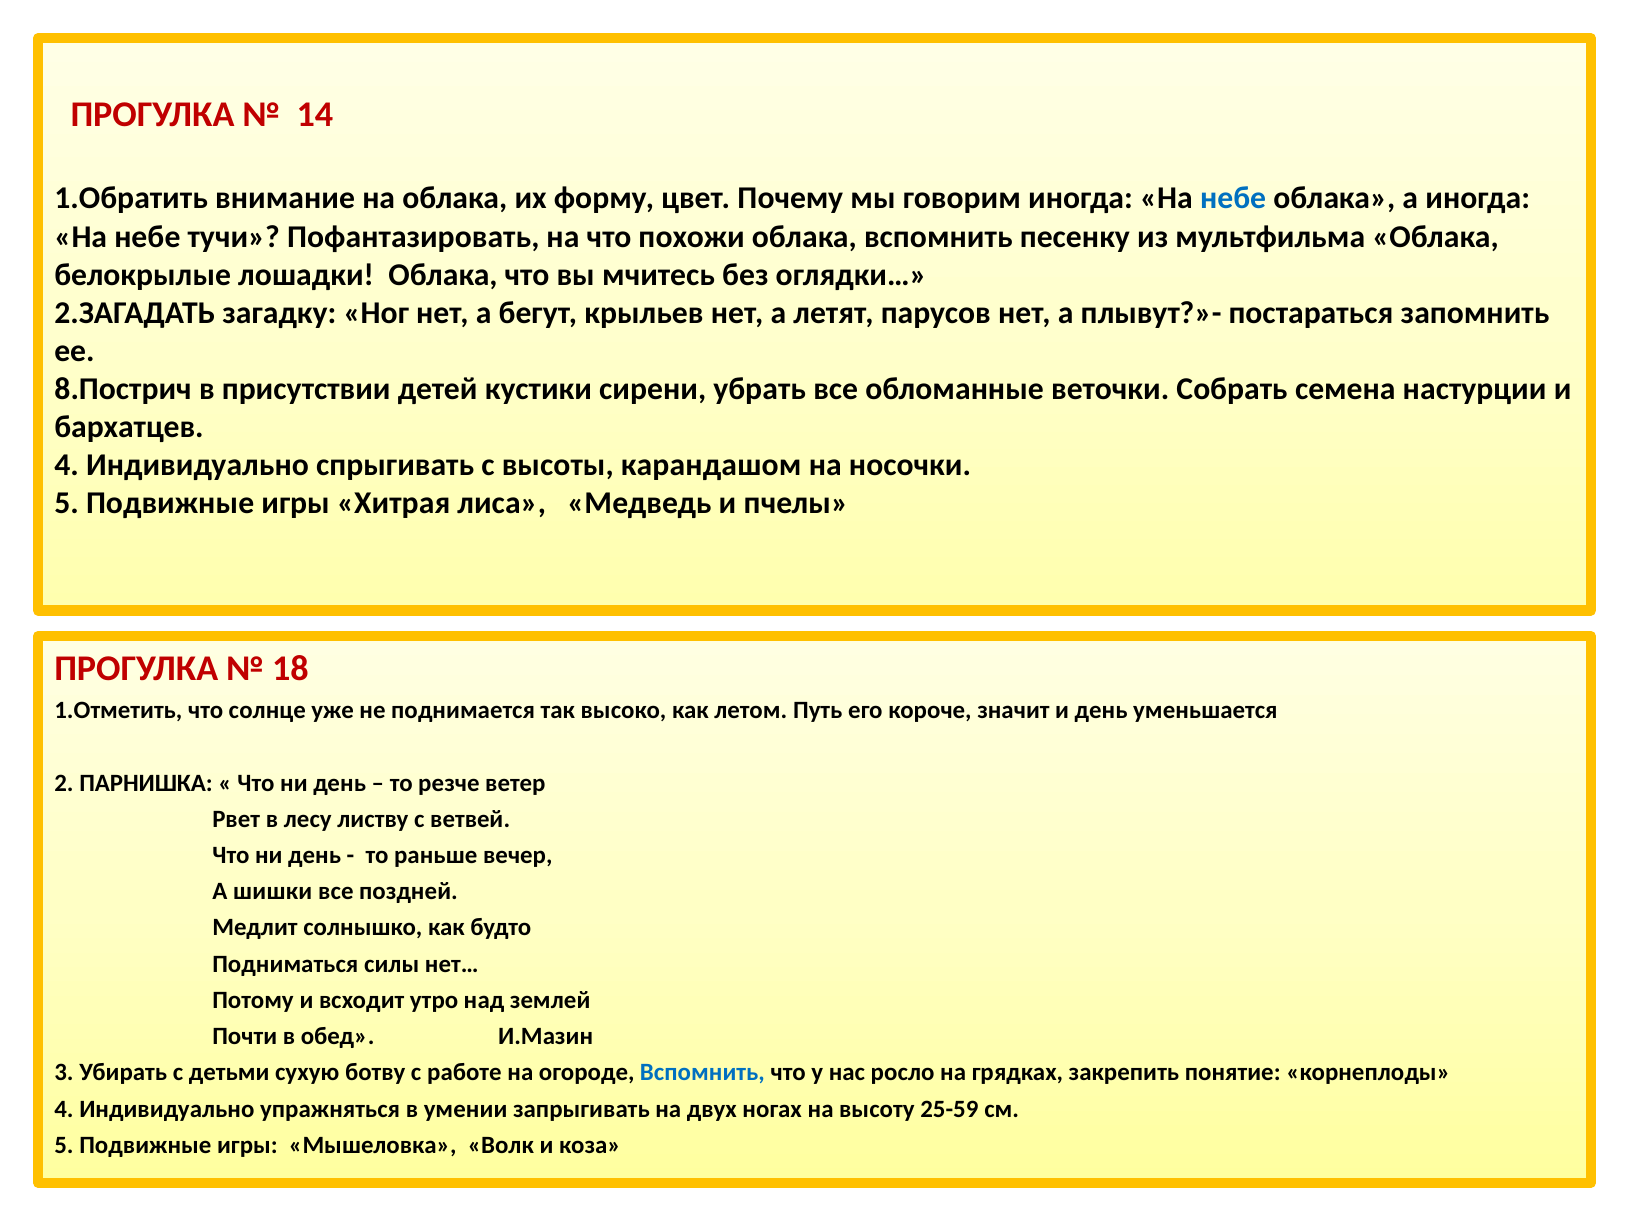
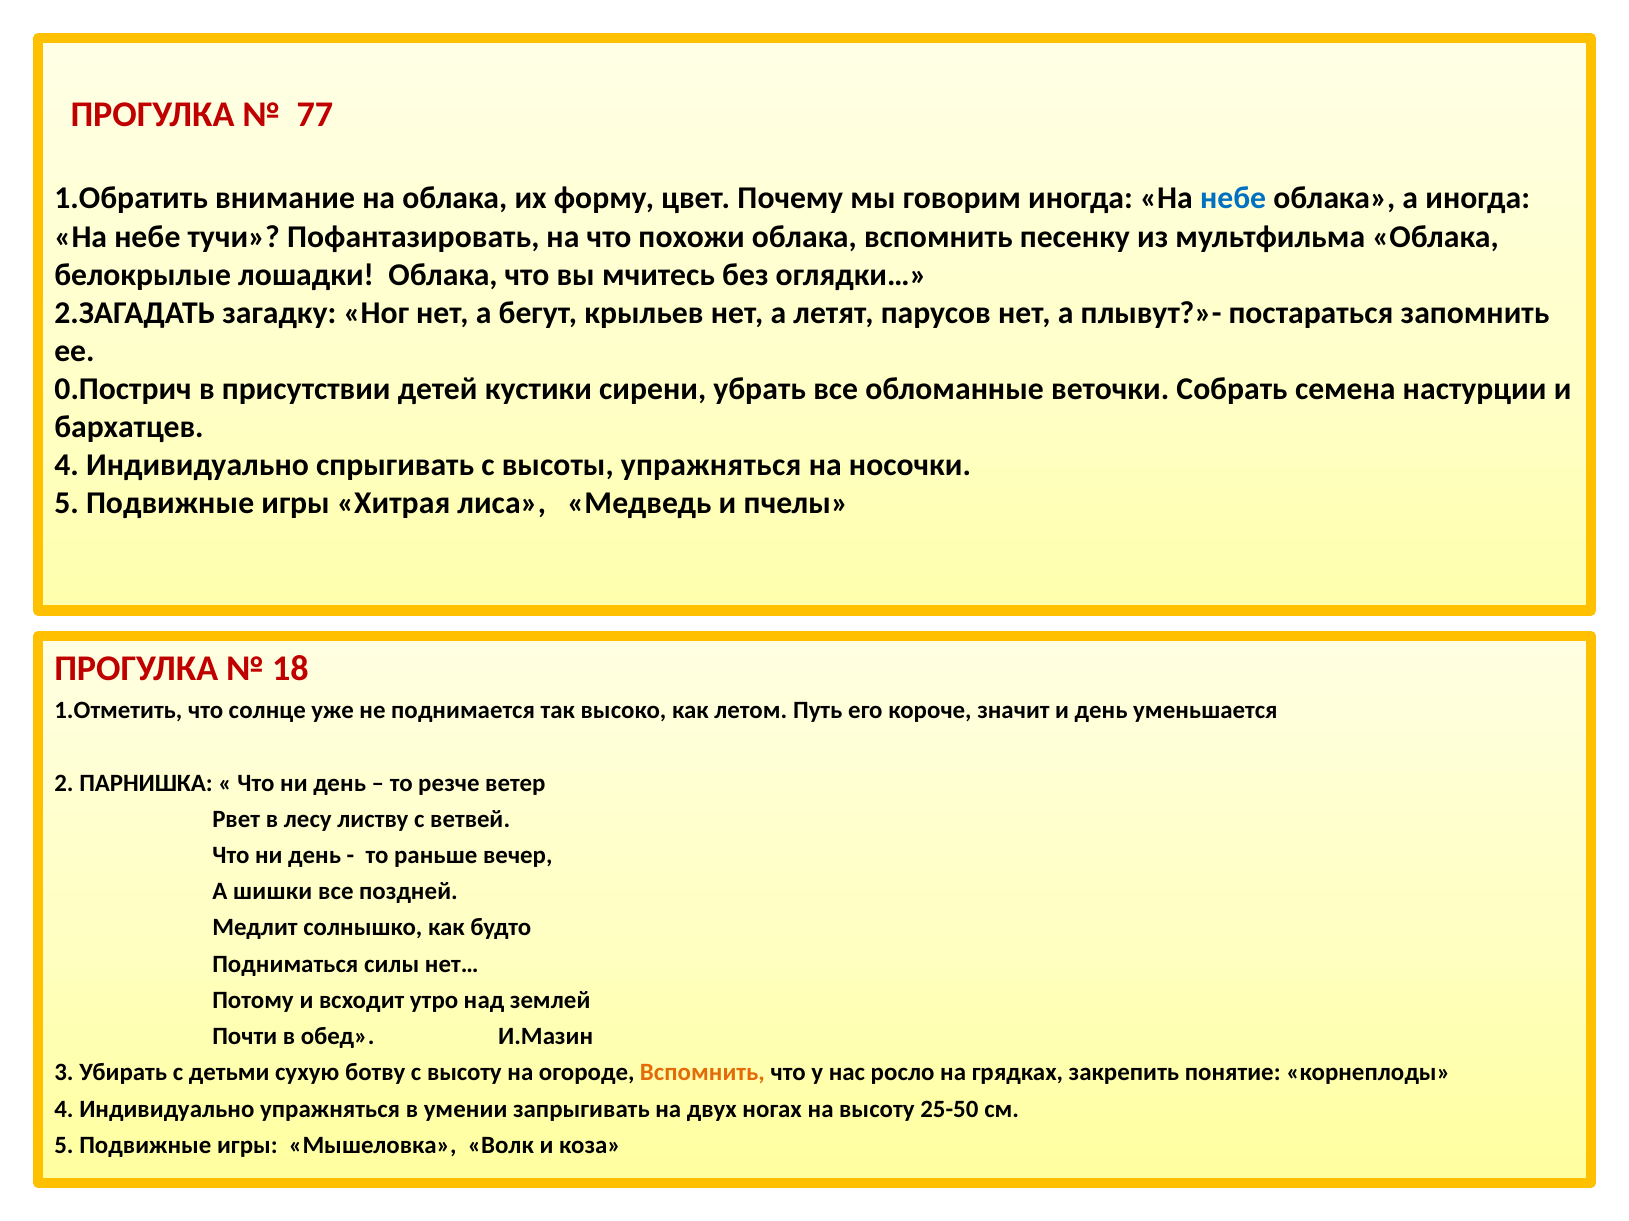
14: 14 -> 77 (315, 115)
8.Пострич: 8.Пострич -> 0.Пострич (123, 389)
высоты карандашом: карандашом -> упражняться (711, 465)
с работе: работе -> высоту (464, 1073)
Вспомнить colour: blue -> orange (702, 1073)
25-59: 25-59 -> 25-50 (949, 1110)
